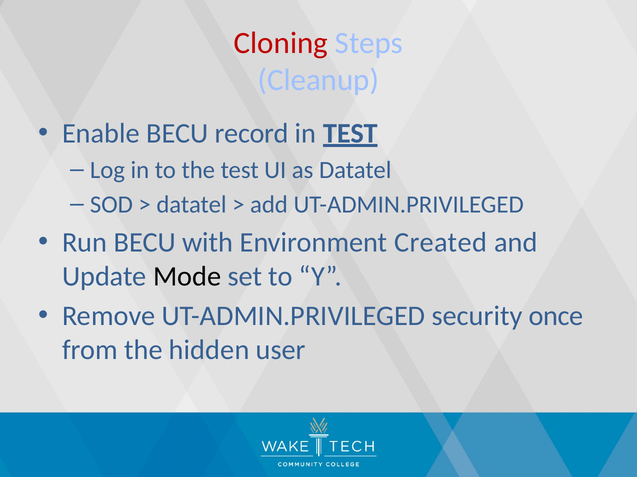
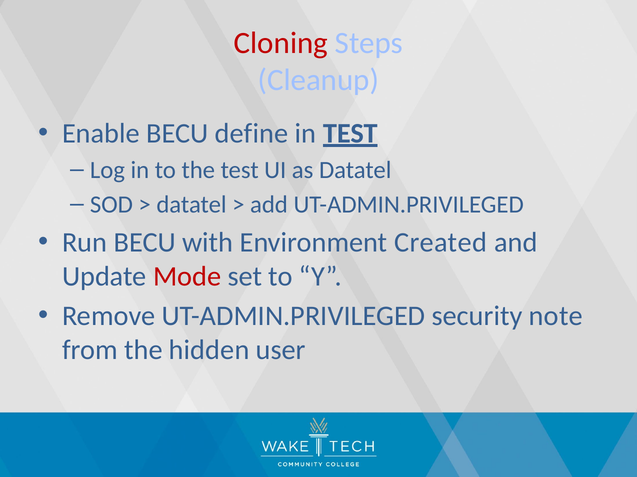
record: record -> define (252, 134)
Mode colour: black -> red (187, 277)
once: once -> note (556, 316)
